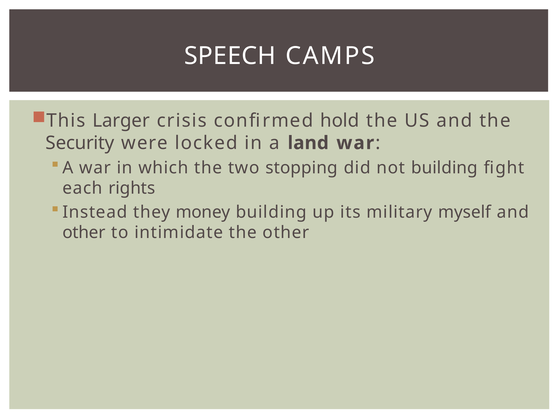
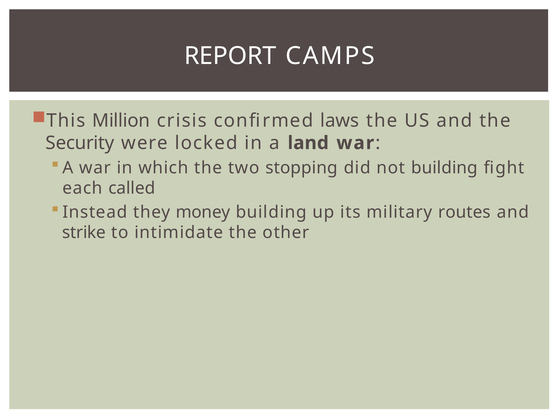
SPEECH: SPEECH -> REPORT (230, 56)
Larger: Larger -> Million (121, 120)
hold: hold -> laws (340, 120)
rights: rights -> called (132, 188)
myself: myself -> routes (465, 212)
other: other -> strike (84, 232)
